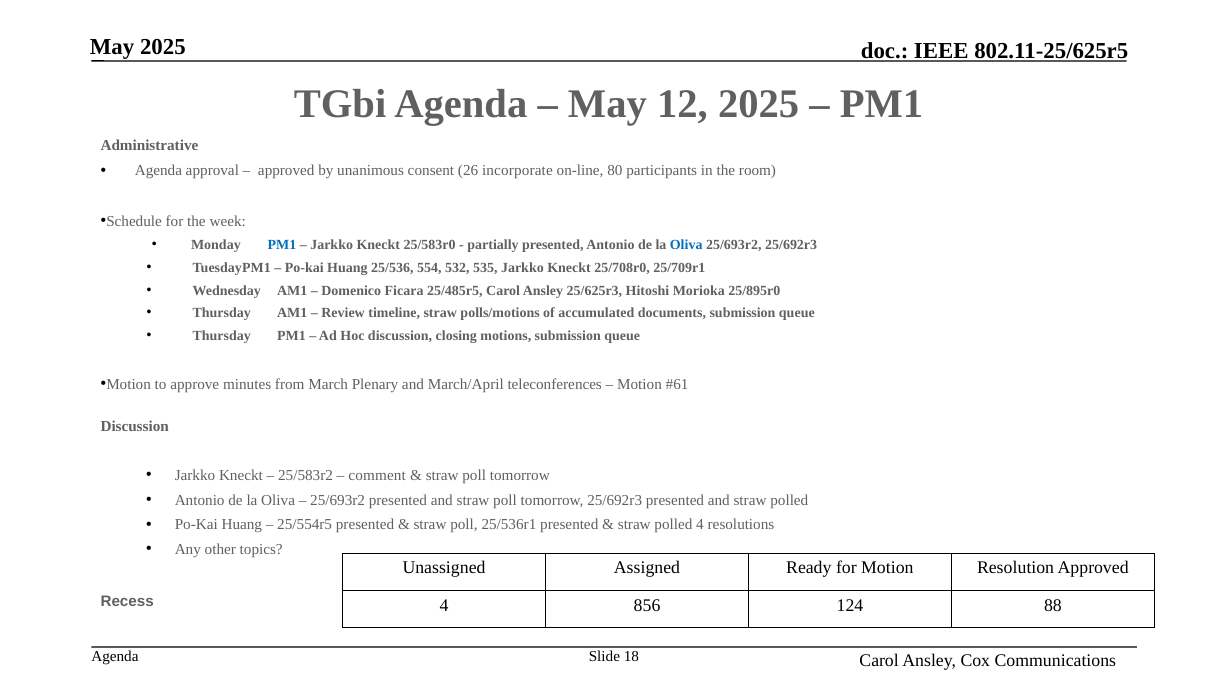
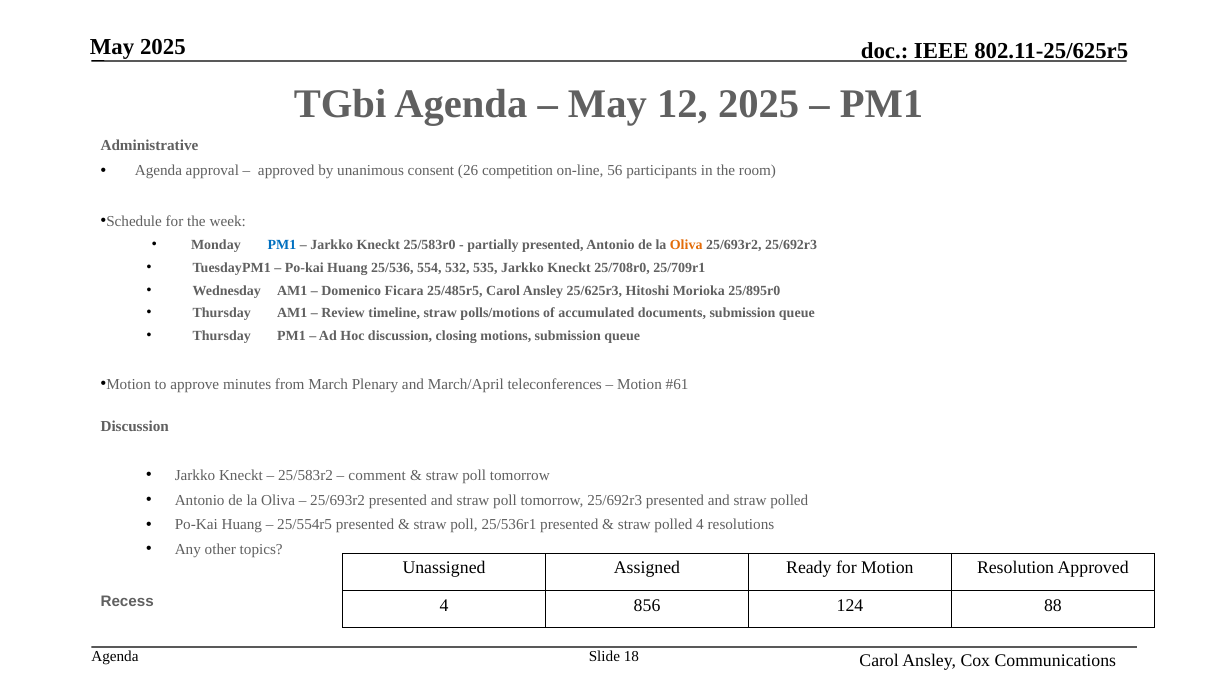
incorporate: incorporate -> competition (518, 171)
80: 80 -> 56 (615, 171)
Oliva colour: blue -> orange (686, 245)
